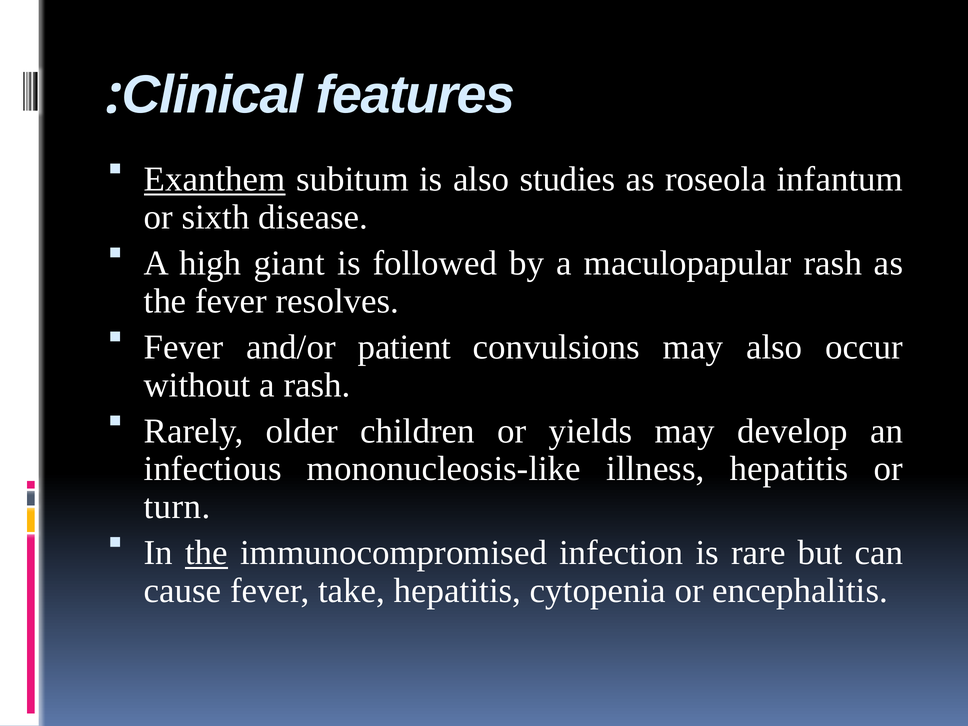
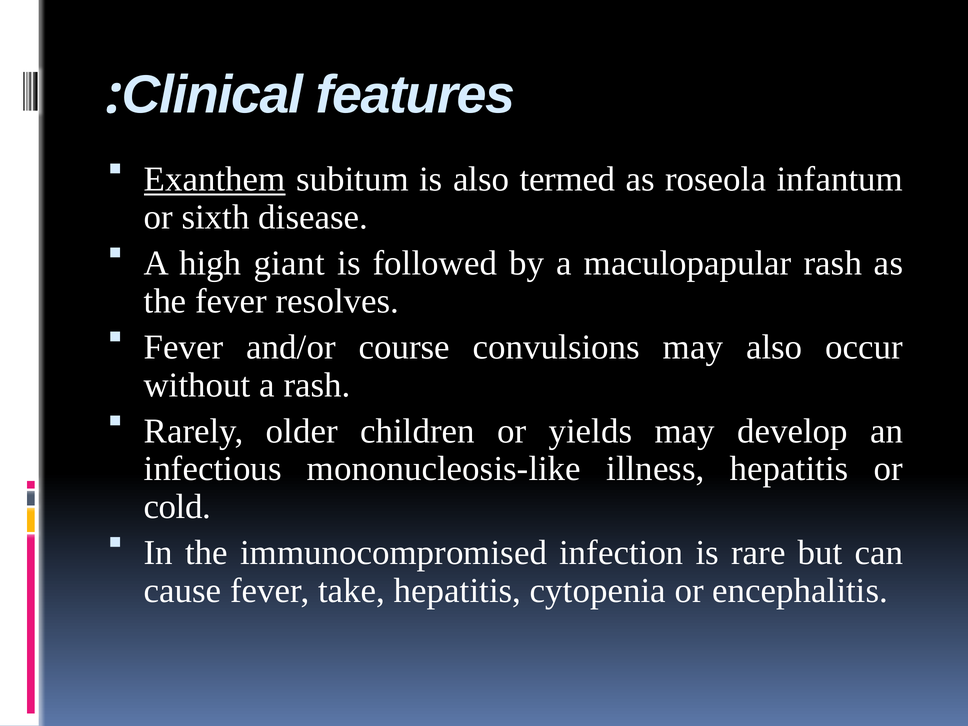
studies: studies -> termed (568, 179)
patient: patient -> course (404, 347)
turn: turn -> cold (177, 507)
the underline: present -> none (207, 553)
